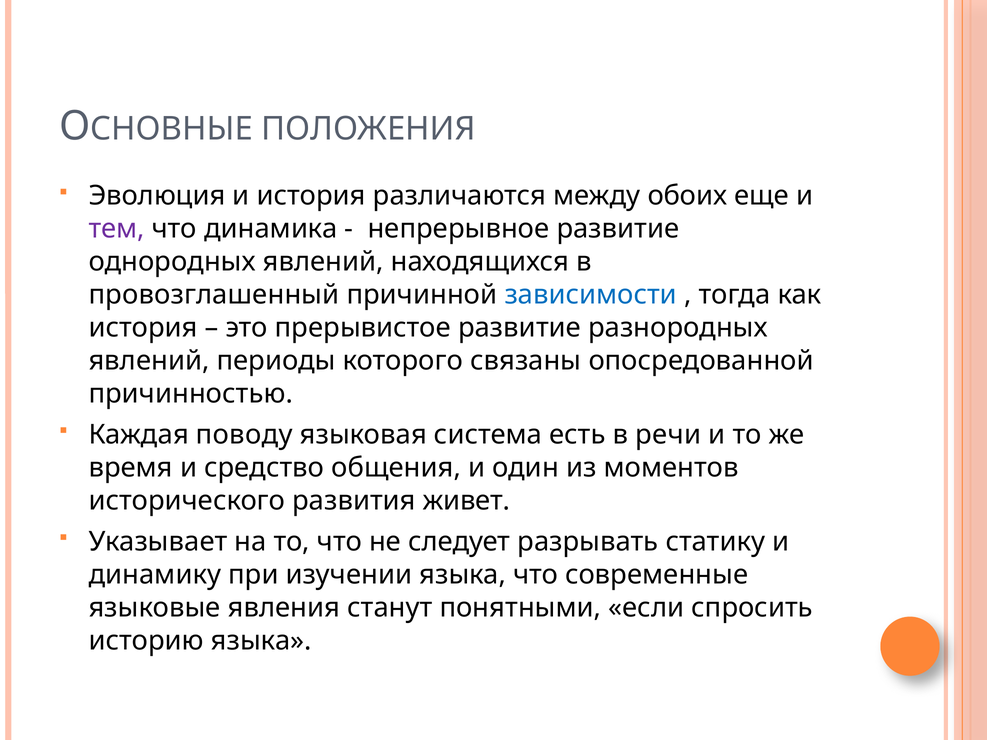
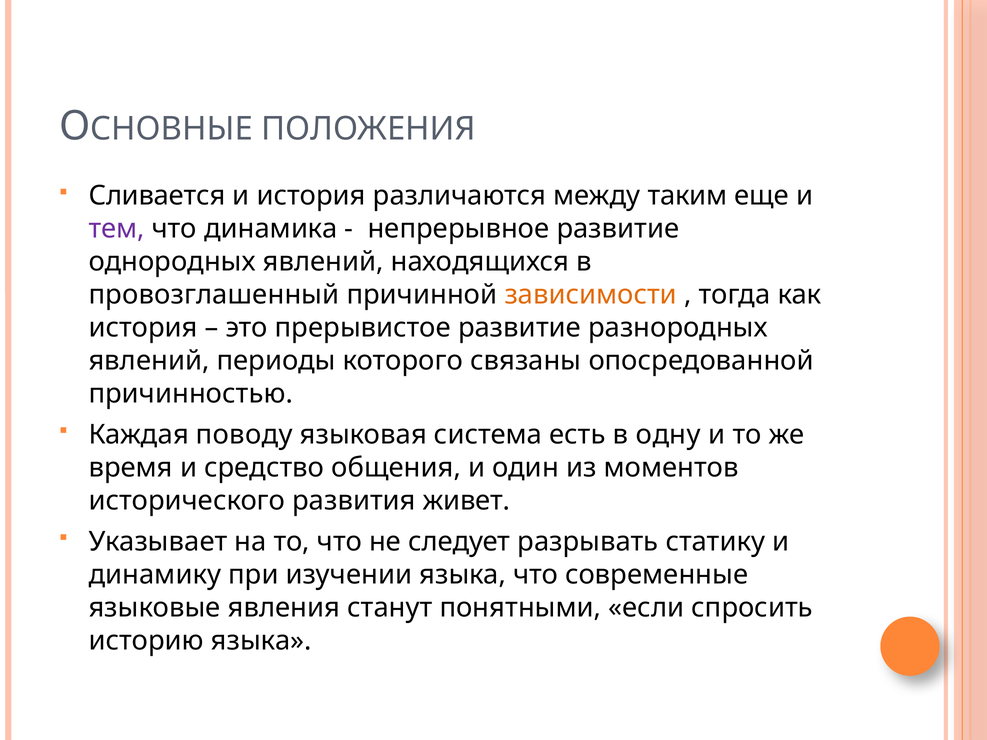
Эволюция: Эволюция -> Сливается (157, 196)
обоих: обоих -> таким (687, 196)
зависимости colour: blue -> orange (591, 295)
речи: речи -> одну (668, 435)
